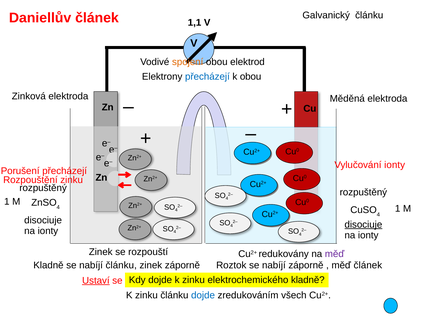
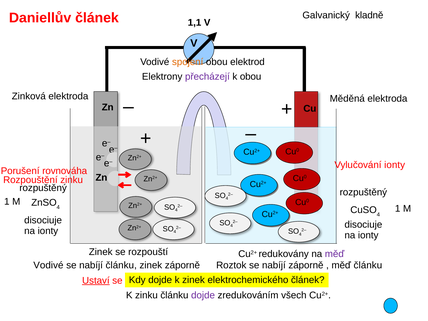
Galvanický článku: článku -> kladně (369, 15)
přecházejí colour: blue -> purple (207, 77)
Porušení přecházejí: přecházejí -> rovnováha (65, 171)
disociuje underline: present -> none (363, 225)
měď článek: článek -> článku (368, 265)
Kladně: Kladně -> Vodivé (48, 265)
zinku: zinku -> zinek (194, 280)
elektrochemického kladně: kladně -> článek (308, 280)
dojde colour: blue -> purple (203, 295)
